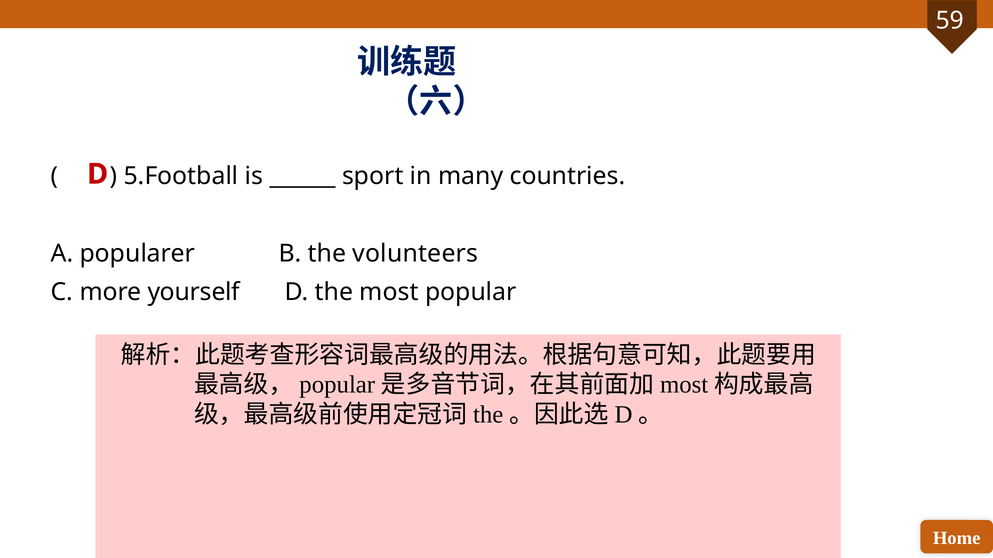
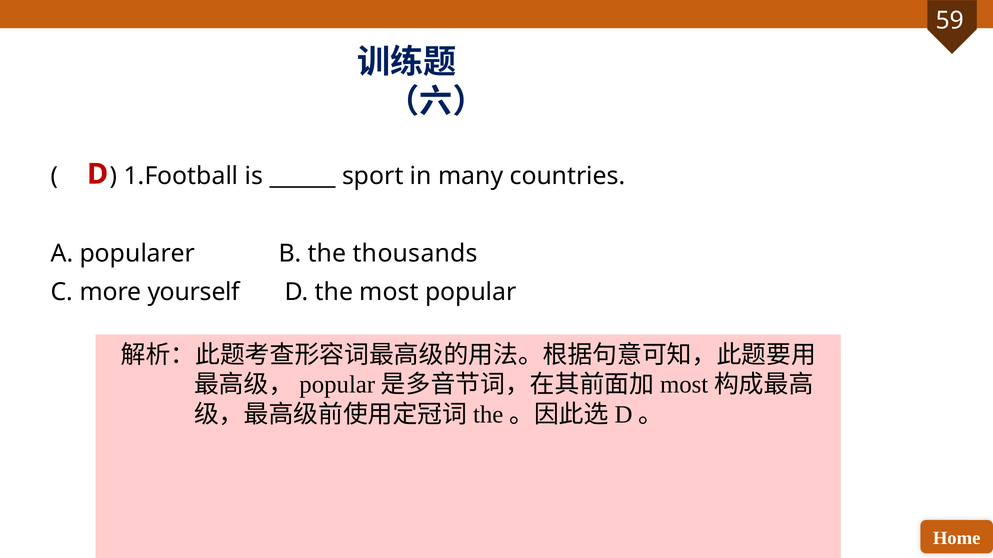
5.Football: 5.Football -> 1.Football (181, 176)
volunteers: volunteers -> thousands (415, 254)
